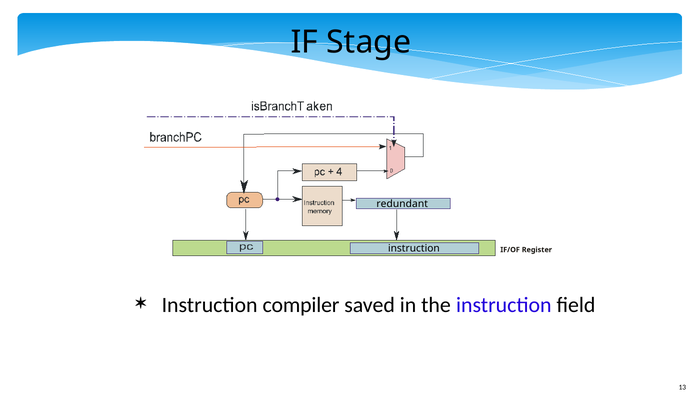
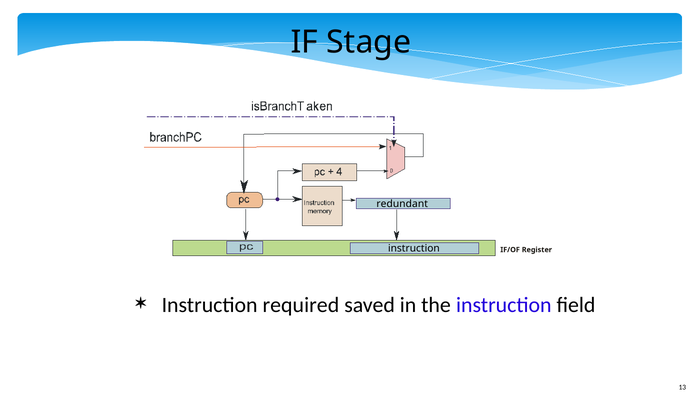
compiler: compiler -> required (301, 305)
